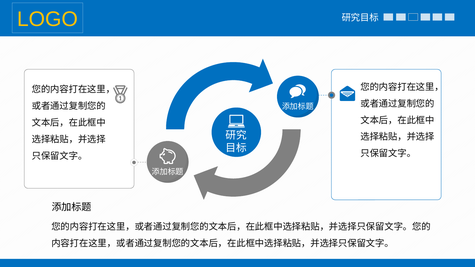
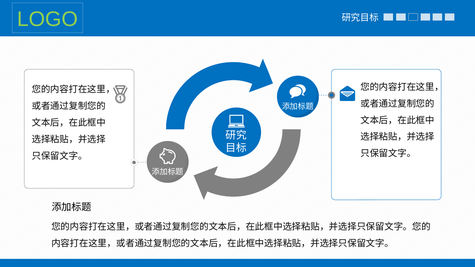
LOGO colour: yellow -> light green (47, 19)
